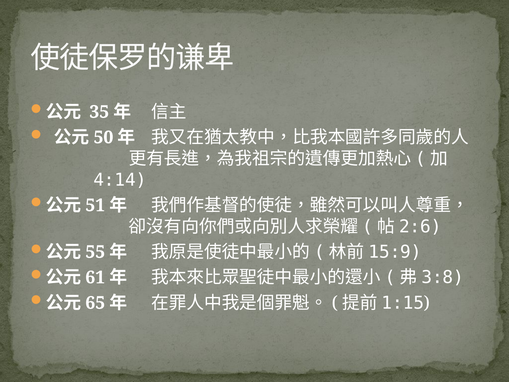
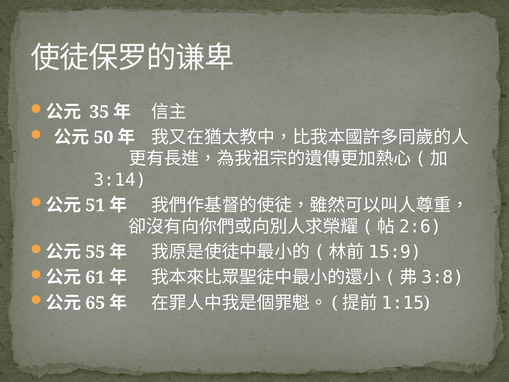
4:14: 4:14 -> 3:14 (120, 180)
